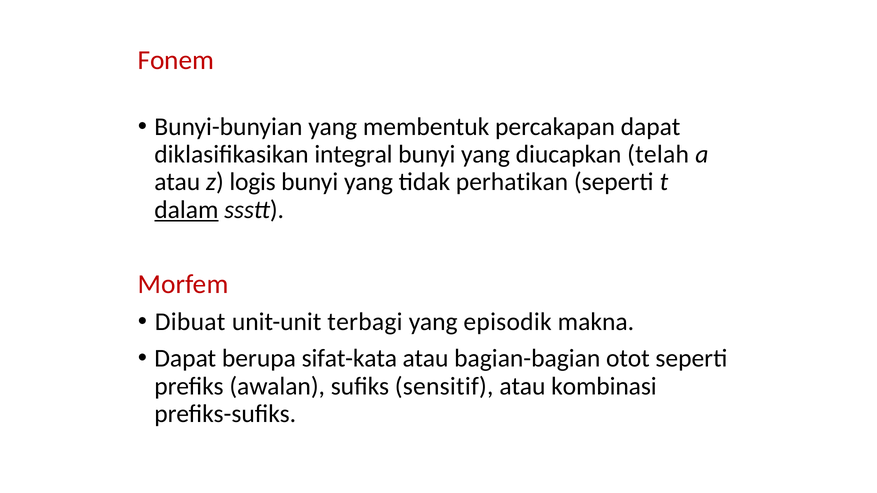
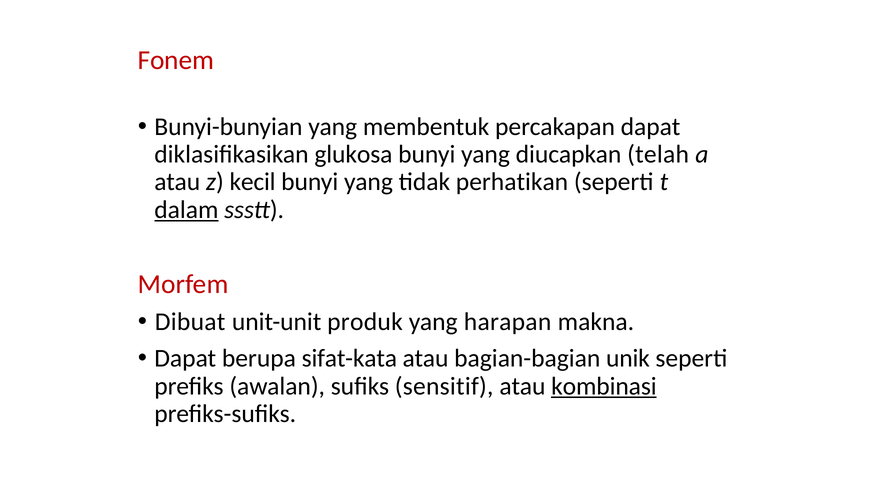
integral: integral -> glukosa (353, 154)
logis: logis -> kecil (253, 182)
terbagi: terbagi -> produk (365, 322)
episodik: episodik -> harapan (508, 322)
otot: otot -> unik (628, 359)
kombinasi underline: none -> present (604, 386)
